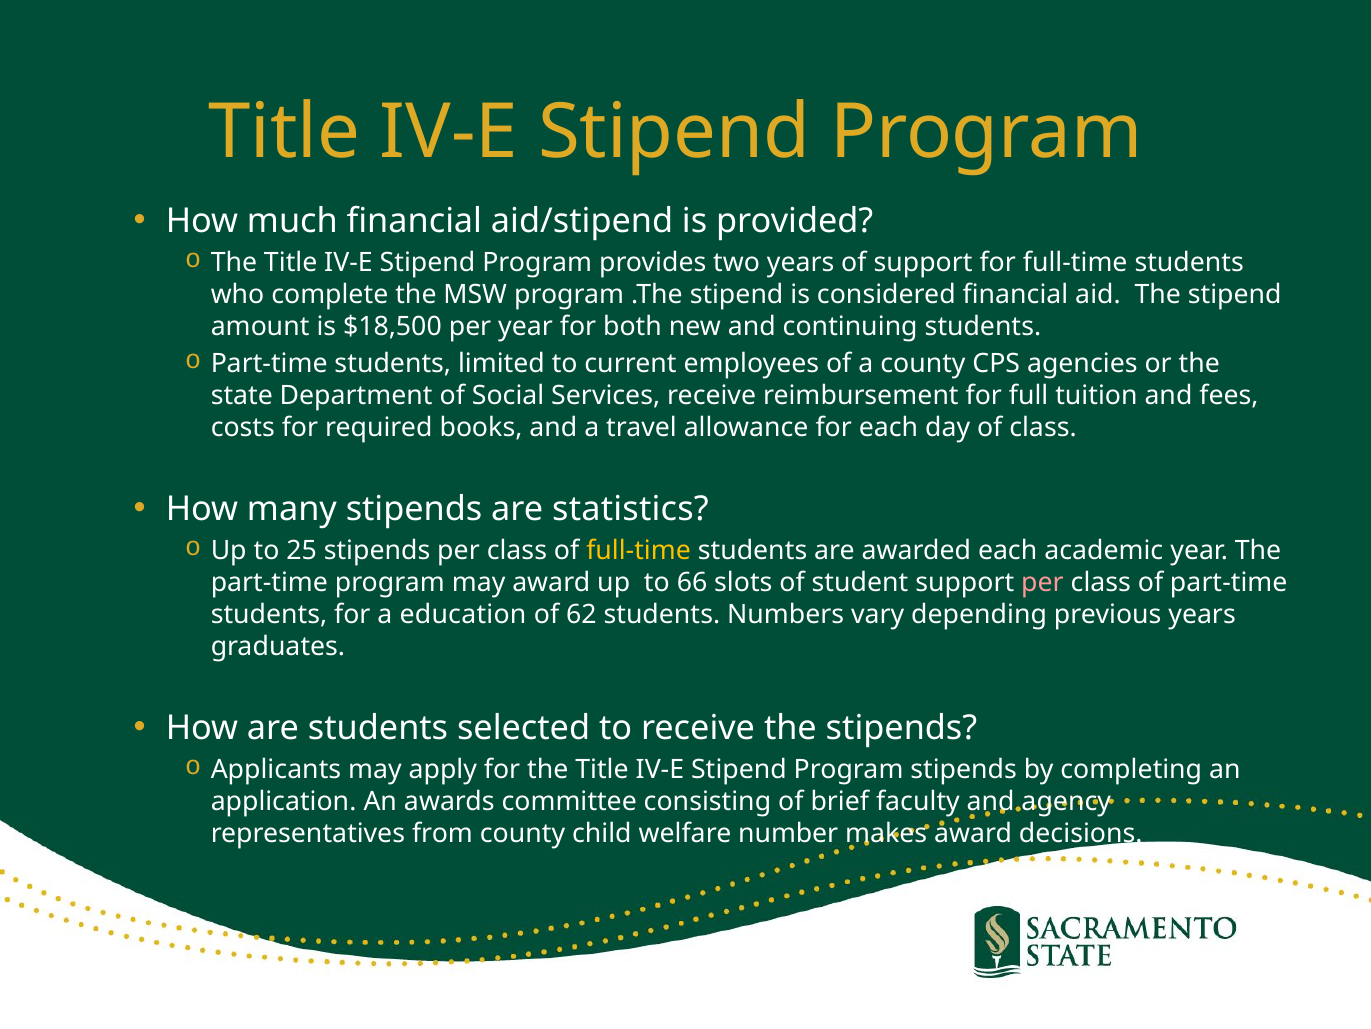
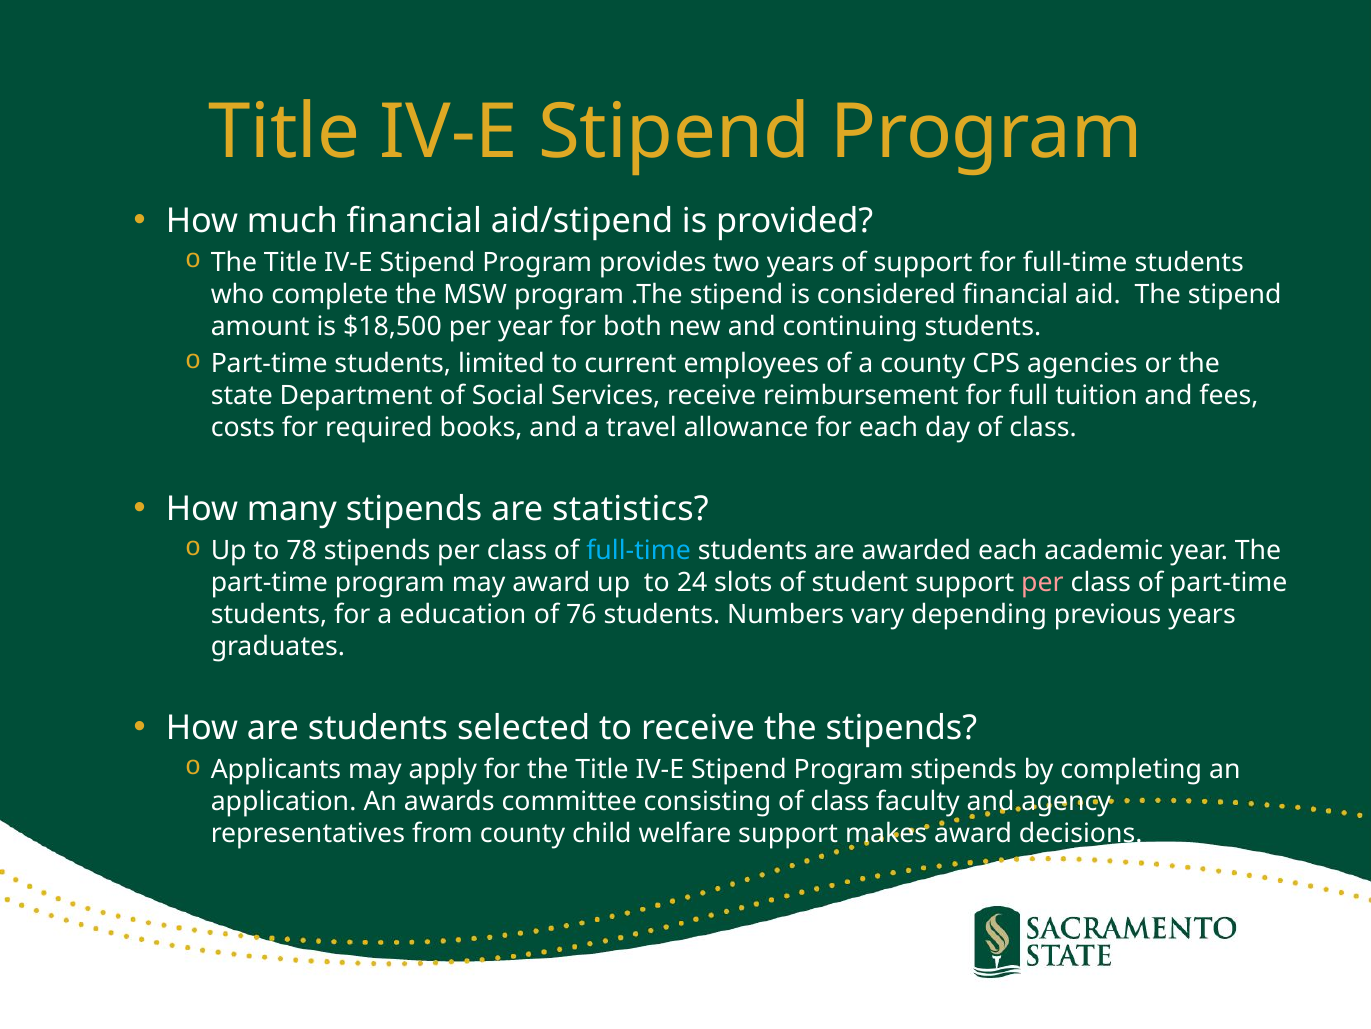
25: 25 -> 78 (302, 550)
full-time colour: yellow -> light blue (639, 550)
66: 66 -> 24 (692, 582)
62: 62 -> 76 (581, 614)
consisting of brief: brief -> class (840, 801)
welfare number: number -> support (788, 833)
